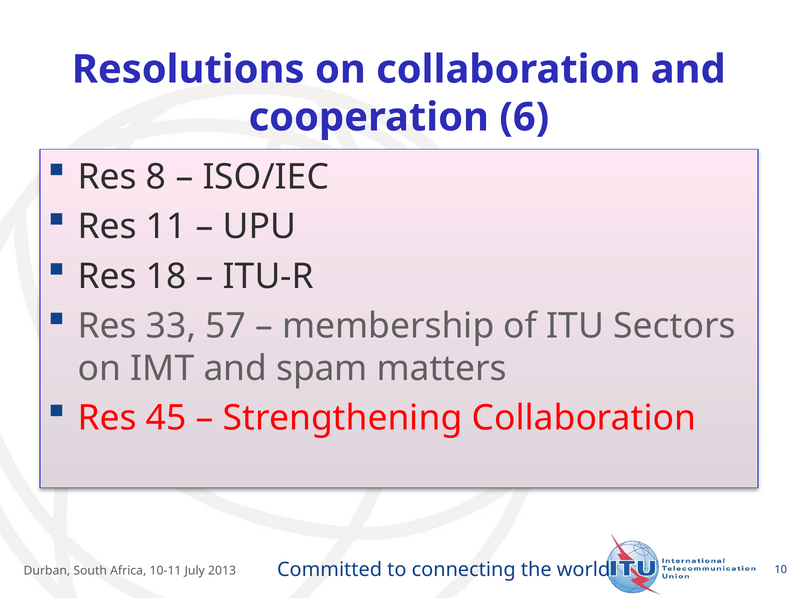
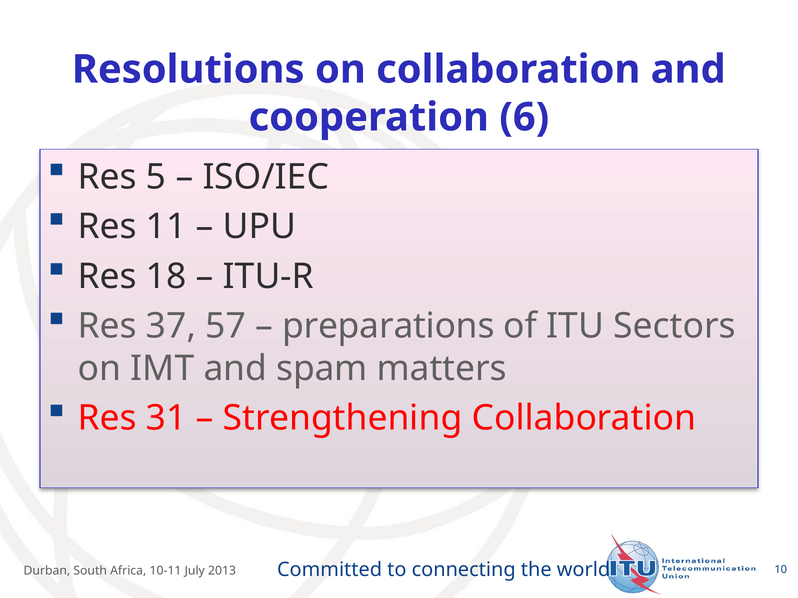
8: 8 -> 5 (156, 177)
33: 33 -> 37 (171, 326)
membership: membership -> preparations (388, 326)
45: 45 -> 31 (166, 418)
